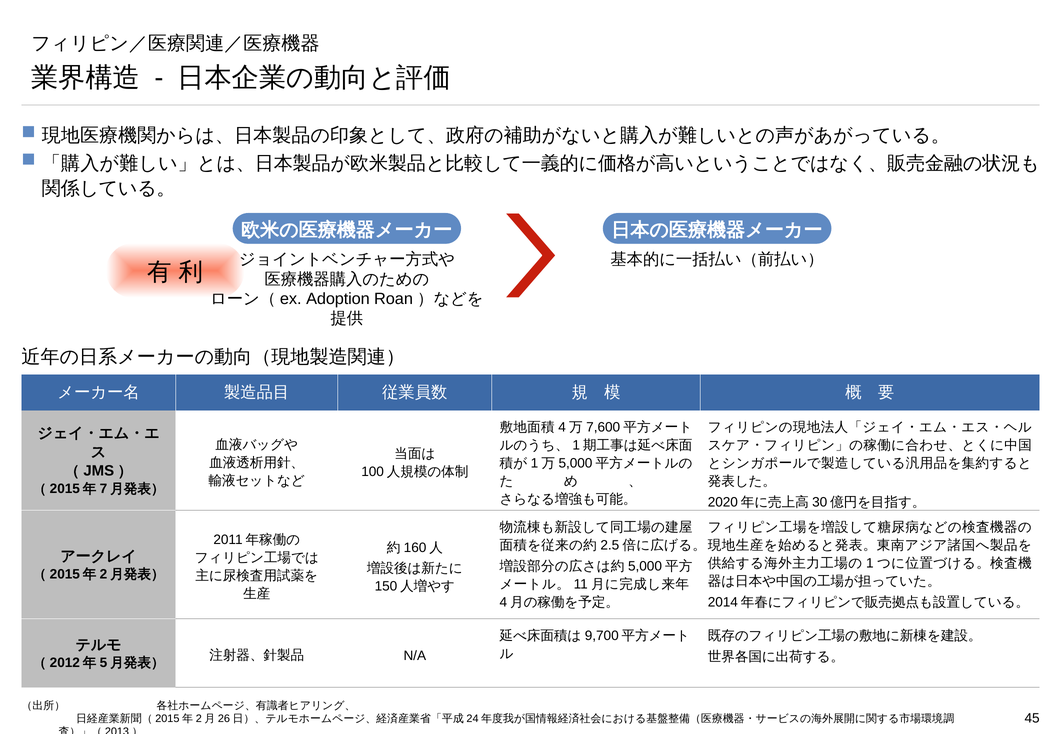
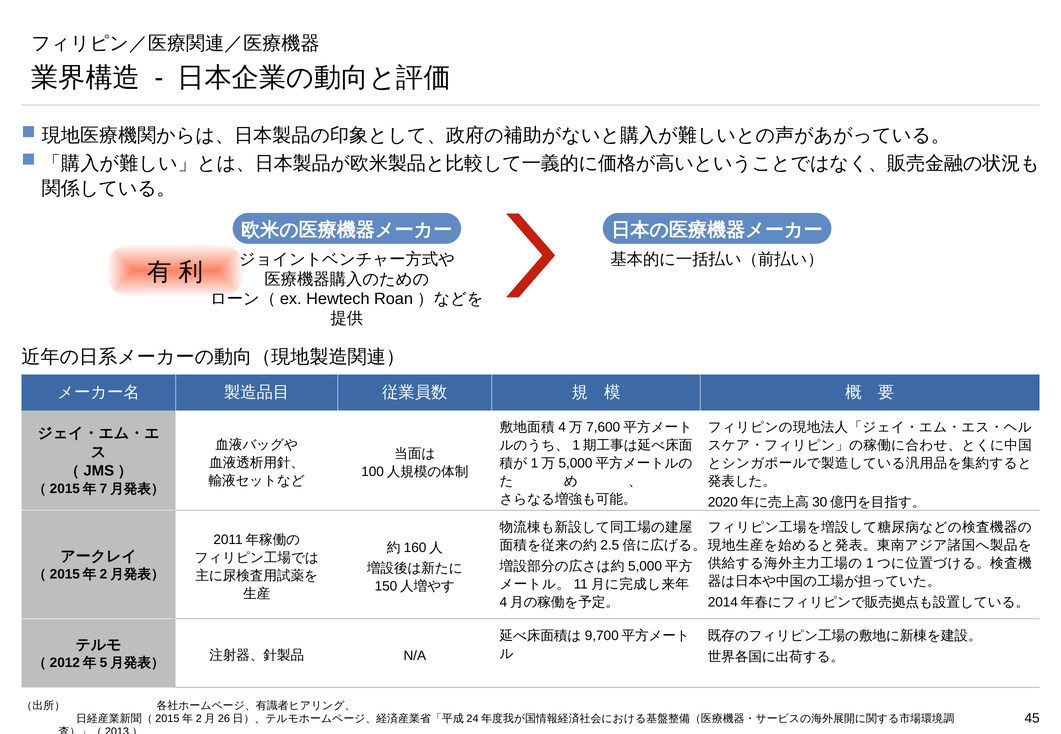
Adoption: Adoption -> Hewtech (338, 299)
